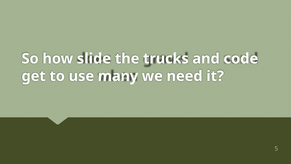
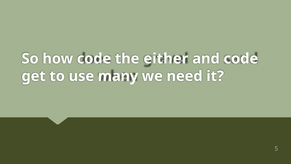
how slide: slide -> code (94, 59)
trucks: trucks -> either (166, 59)
